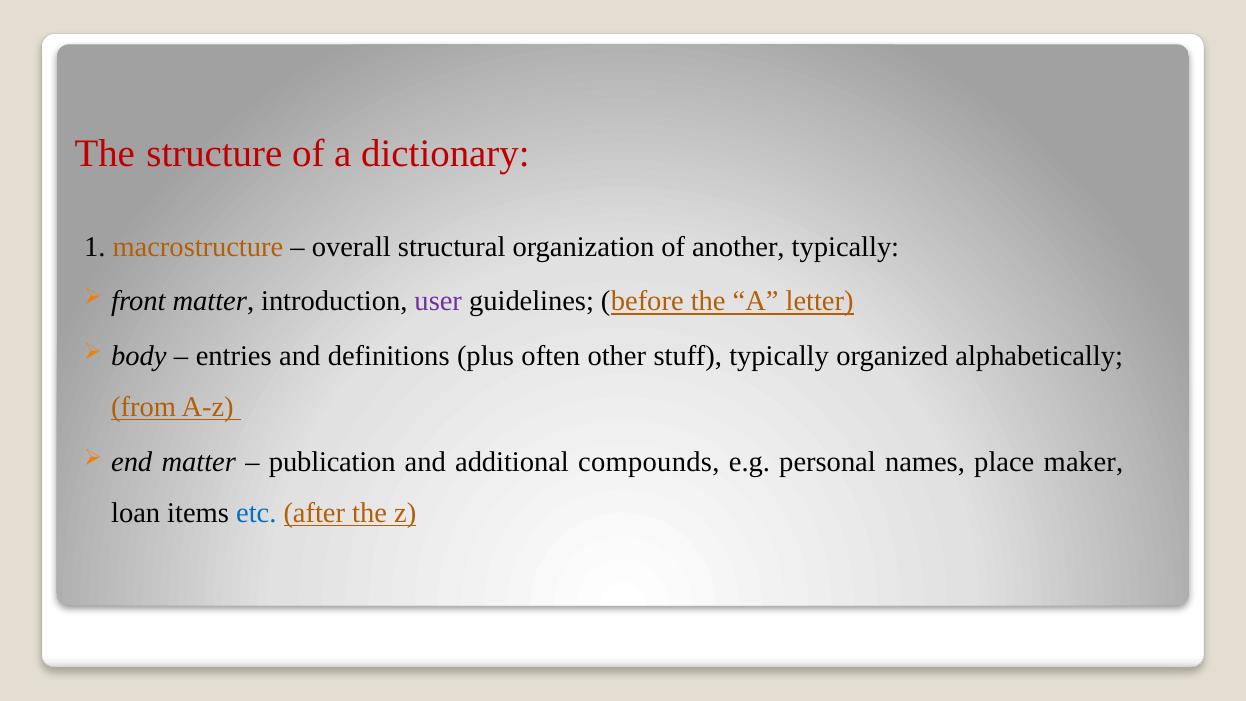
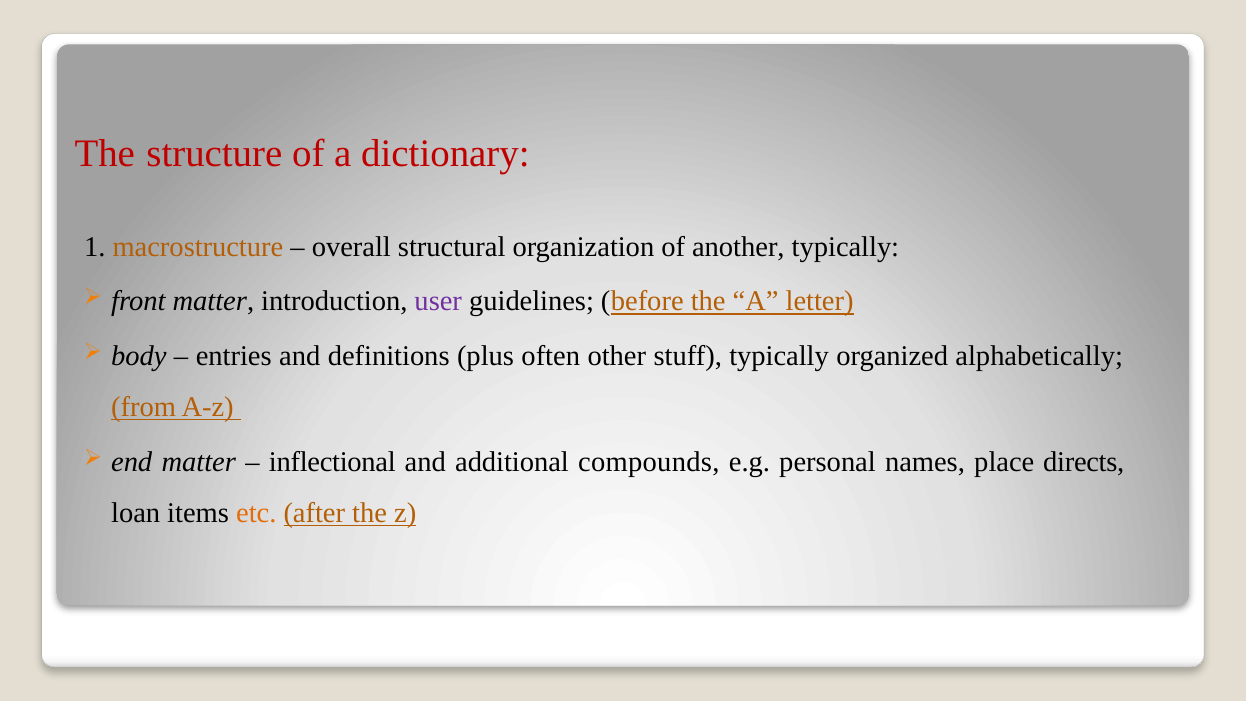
publication: publication -> inflectional (332, 462)
maker: maker -> directs (1084, 462)
etc colour: blue -> orange (256, 513)
